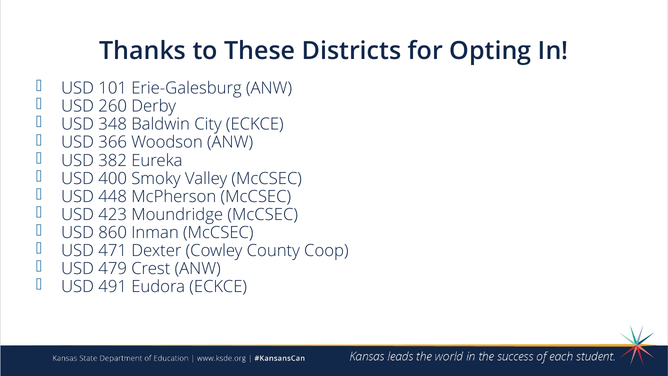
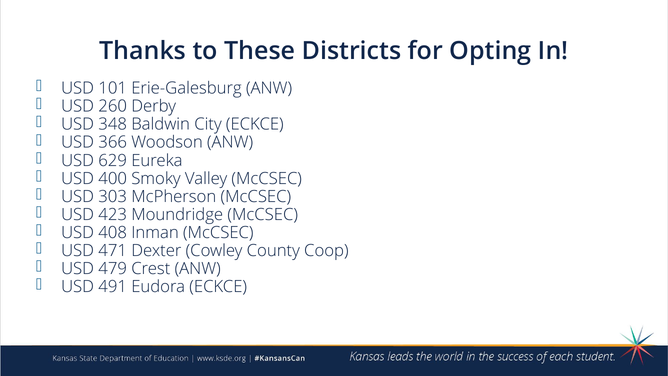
382: 382 -> 629 (113, 160)
448: 448 -> 303 (113, 196)
860: 860 -> 408 (113, 232)
